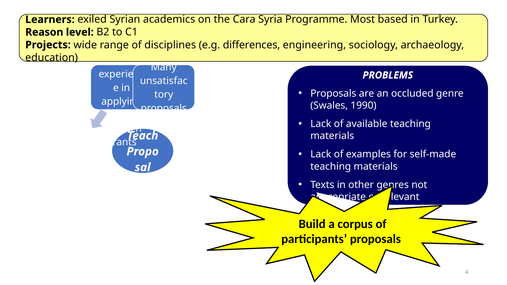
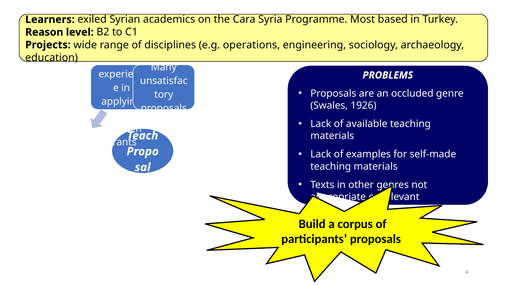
differences: differences -> operations (251, 45)
1990: 1990 -> 1926 (363, 106)
